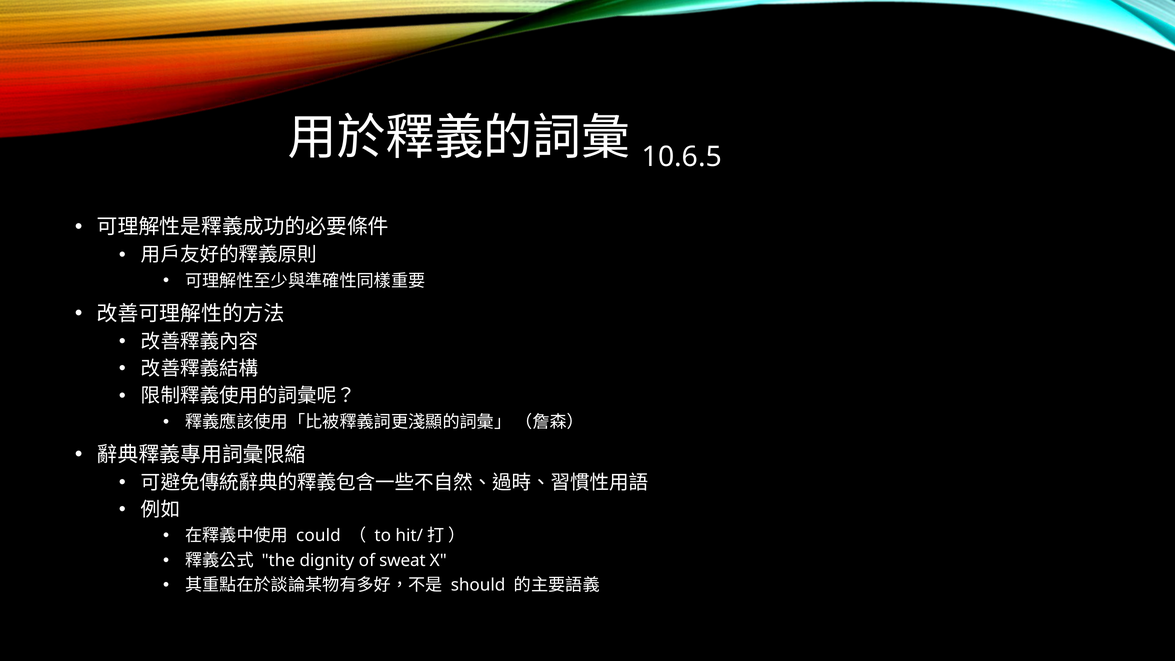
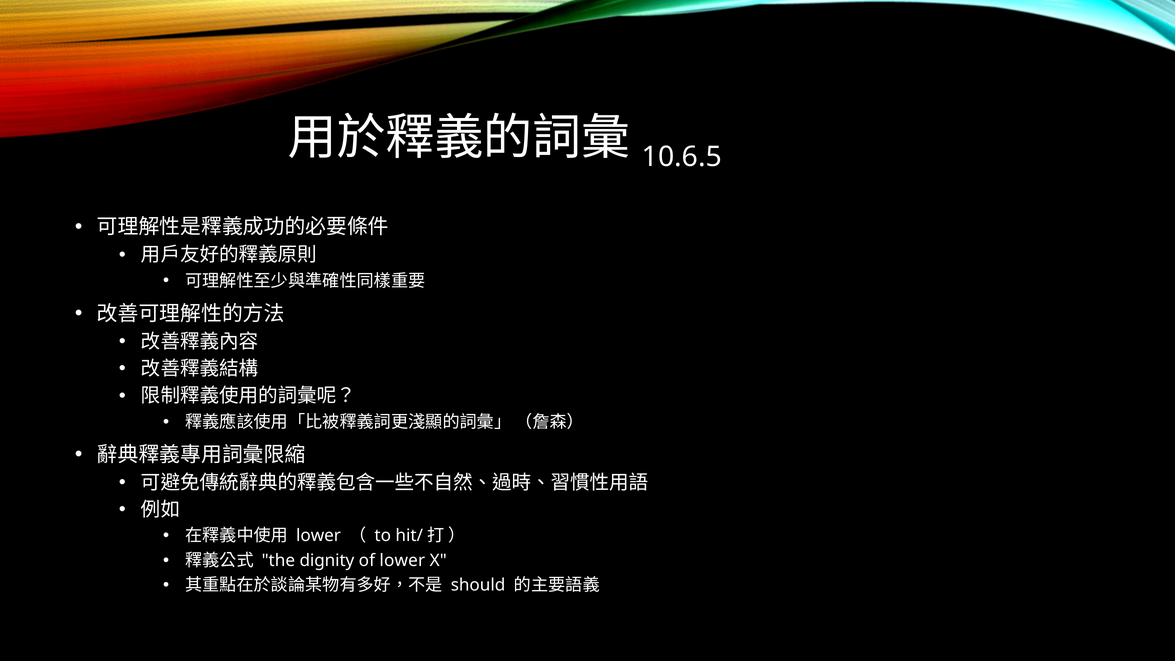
could: could -> lower (318, 536)
of sweat: sweat -> lower (402, 560)
